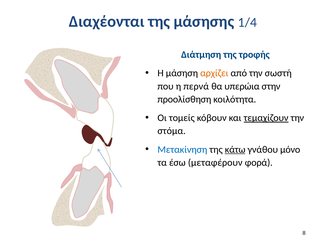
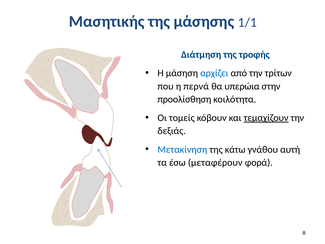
Διαχέονται: Διαχέονται -> Μασητικής (107, 21)
1/4: 1/4 -> 1/1 (247, 22)
αρχίζει colour: orange -> blue (214, 73)
σωστή: σωστή -> τρίτων (278, 73)
στόμα: στόμα -> δεξιάς (172, 131)
κάτω underline: present -> none (235, 149)
μόνο: μόνο -> αυτή (290, 149)
